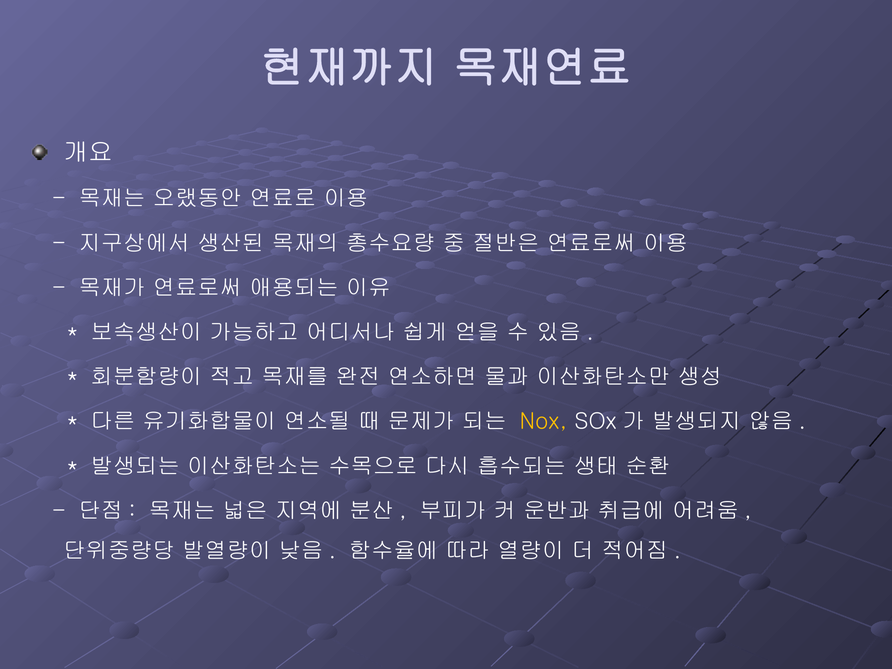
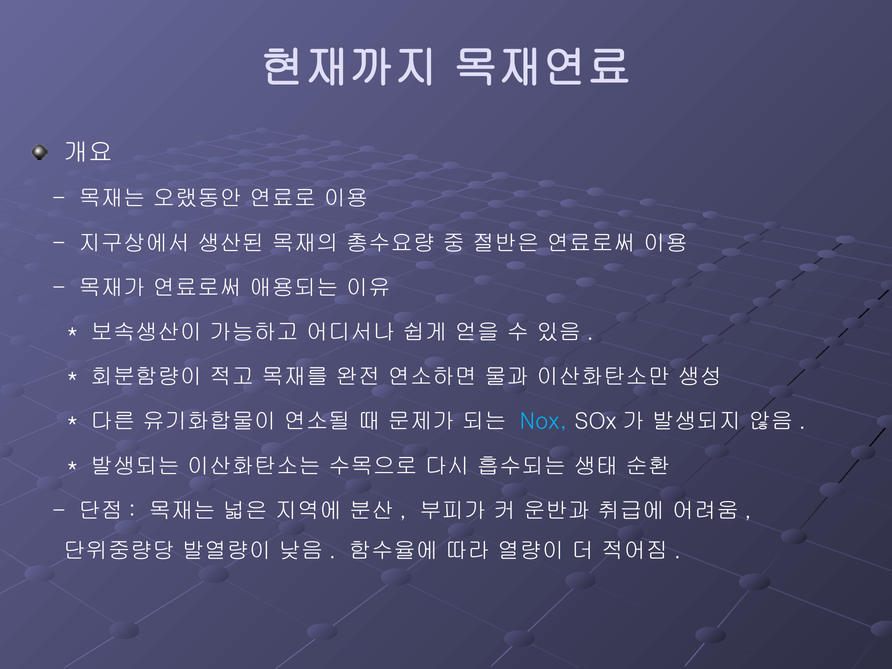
Nox colour: yellow -> light blue (543, 422)
